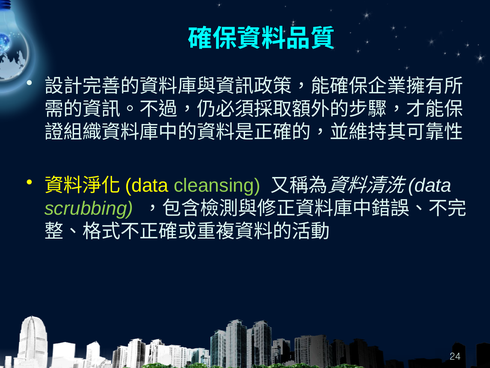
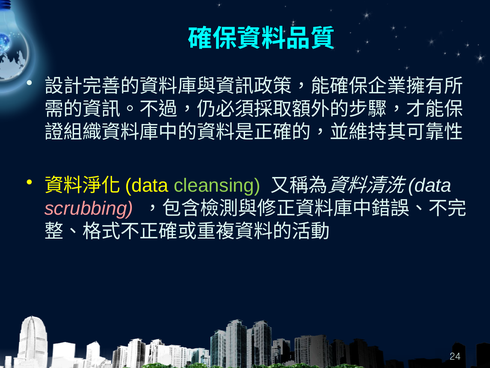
scrubbing colour: light green -> pink (89, 208)
